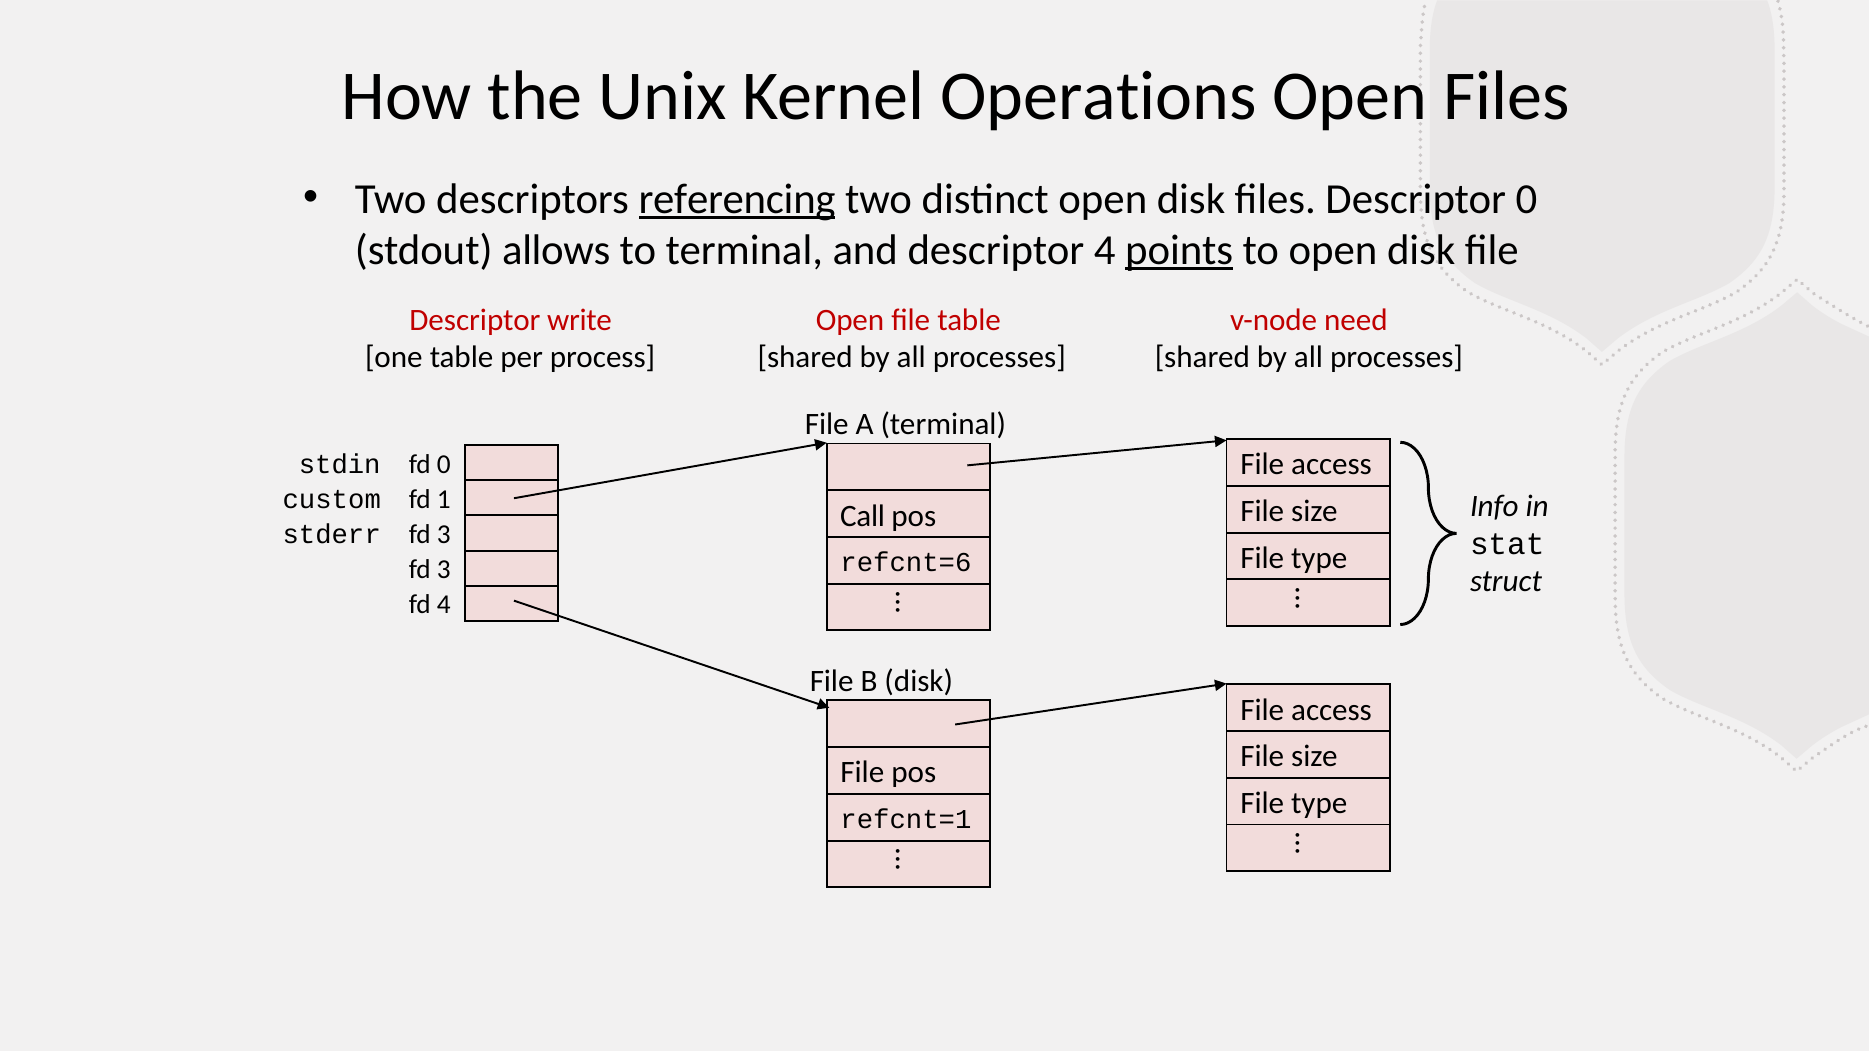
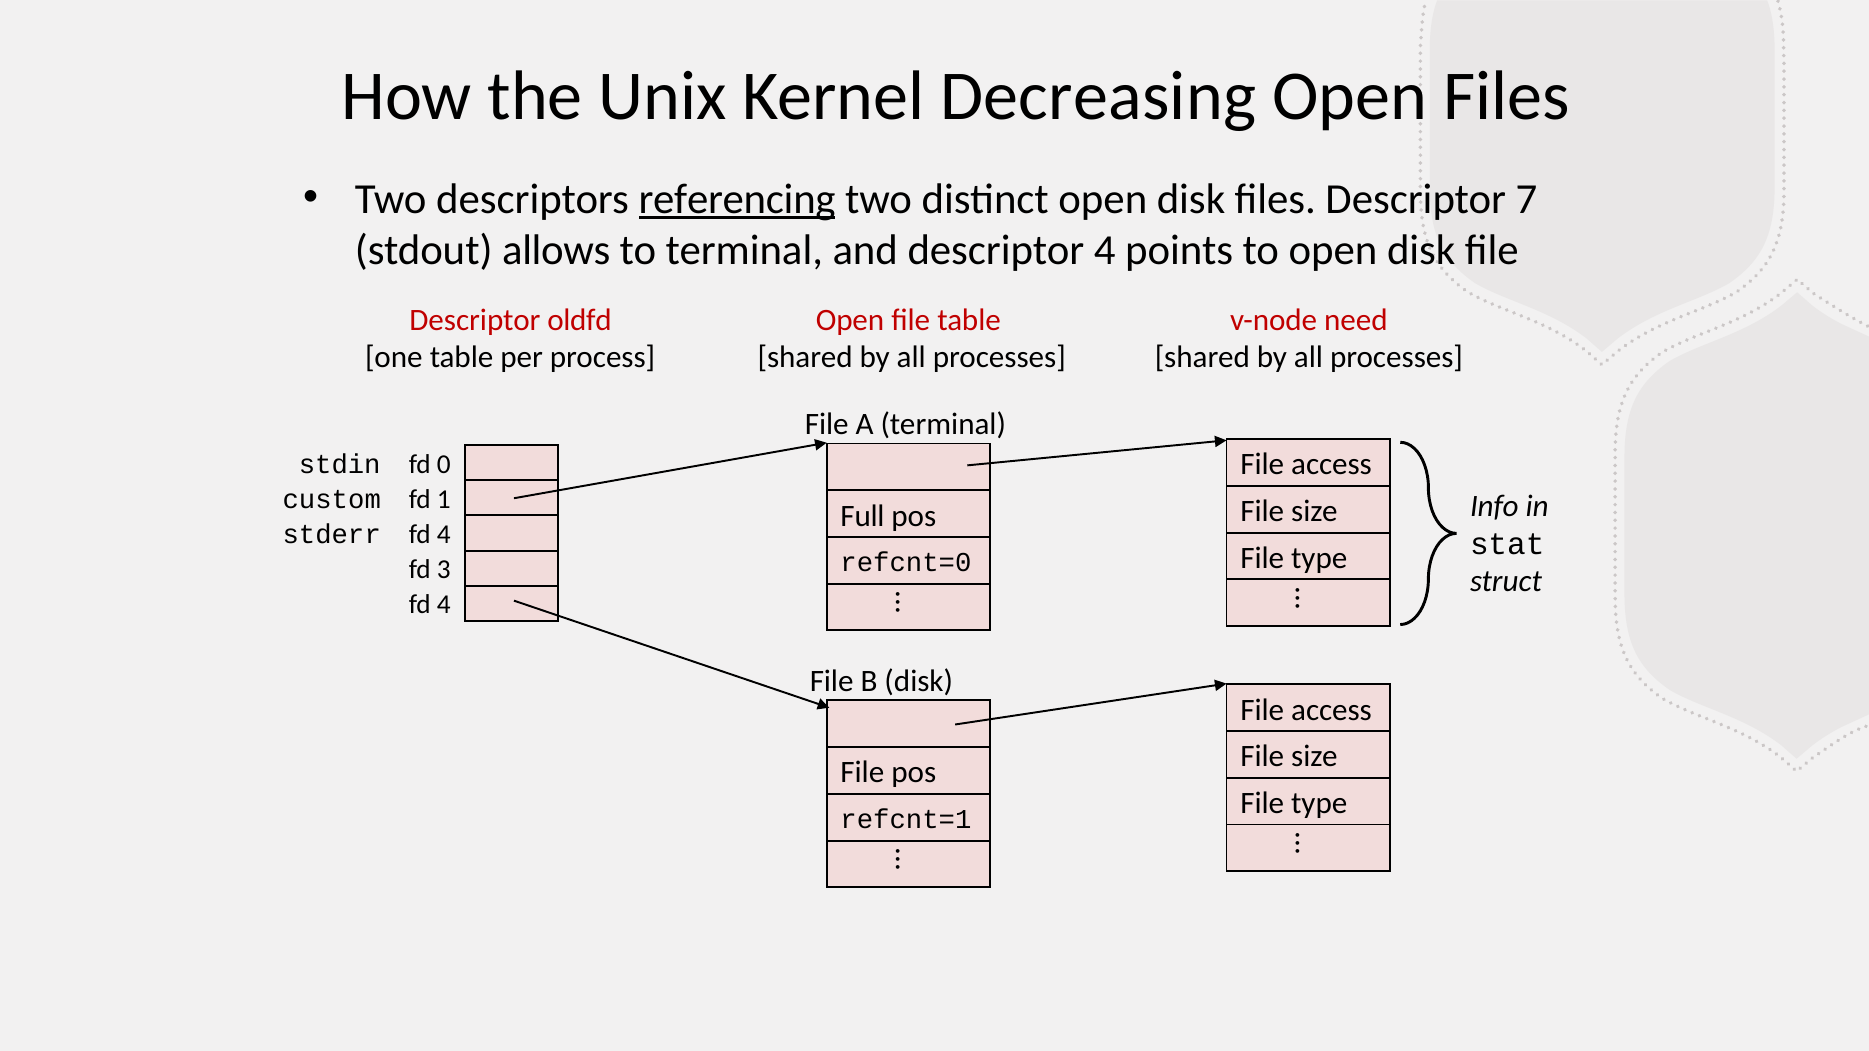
Operations: Operations -> Decreasing (1098, 96)
Descriptor 0: 0 -> 7 (1526, 199)
points underline: present -> none (1179, 250)
write: write -> oldfd (580, 320)
Call: Call -> Full (863, 516)
3: 3 -> 4 (444, 535)
refcnt=6: refcnt=6 -> refcnt=0 (906, 562)
